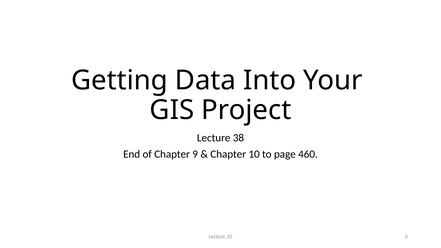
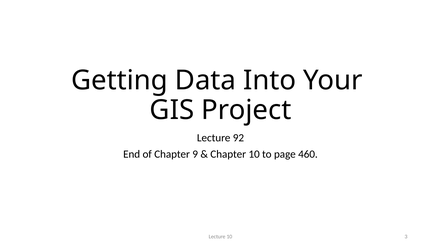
38: 38 -> 92 (238, 138)
